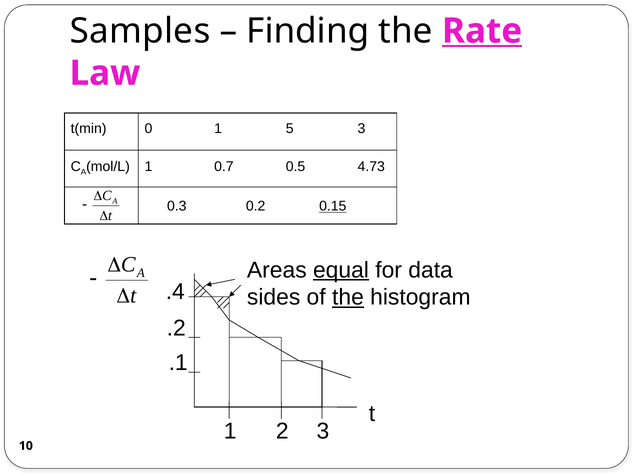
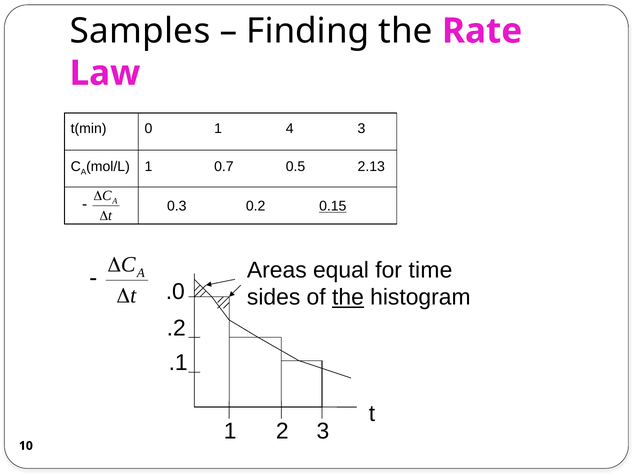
Rate underline: present -> none (482, 31)
5: 5 -> 4 (290, 128)
4.73: 4.73 -> 2.13 (371, 167)
equal underline: present -> none (341, 270)
data: data -> time (430, 270)
.4: .4 -> .0 (175, 292)
